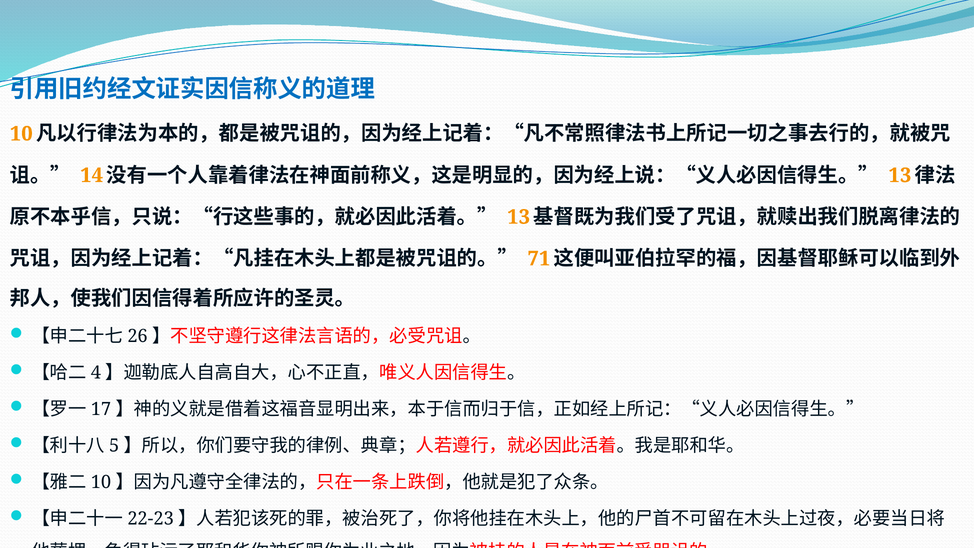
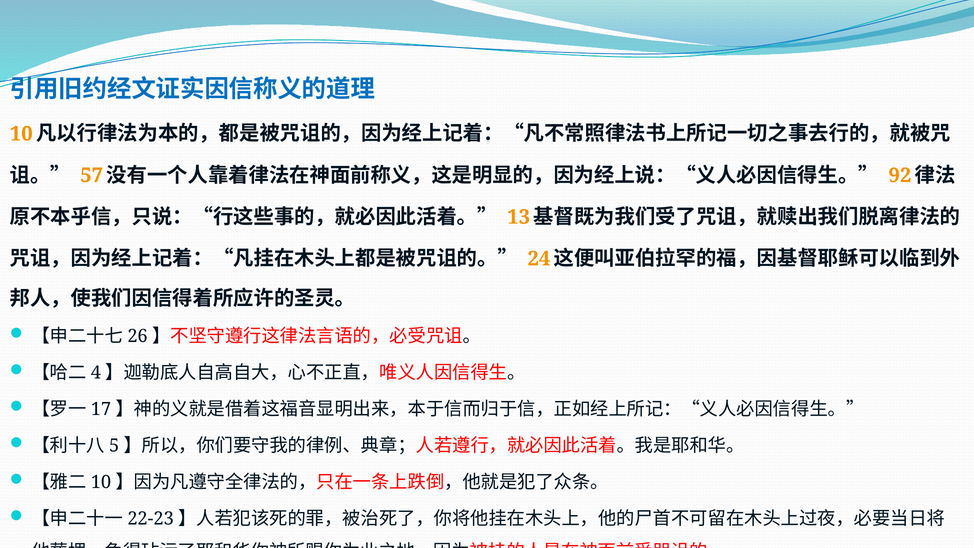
14: 14 -> 57 (92, 175)
13: 13 -> 92 (900, 175)
71: 71 -> 24 (539, 259)
